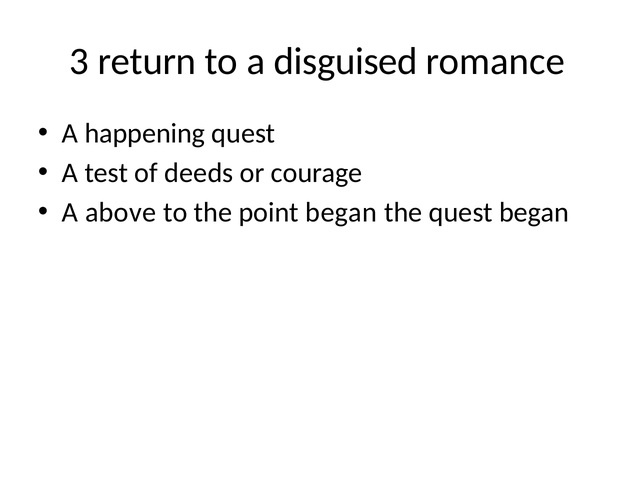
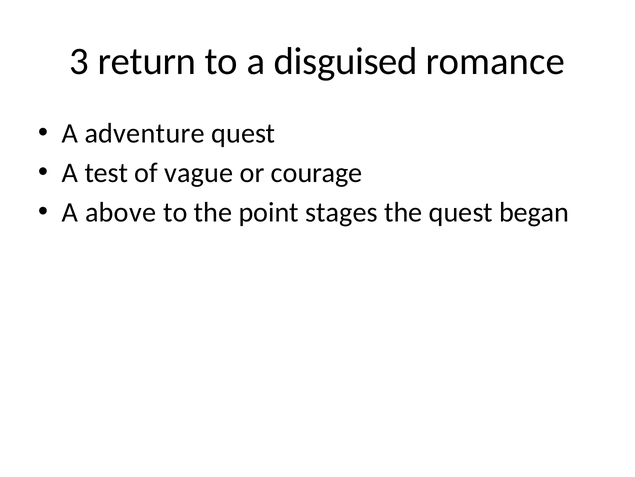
happening: happening -> adventure (145, 133)
deeds: deeds -> vague (199, 173)
point began: began -> stages (341, 212)
